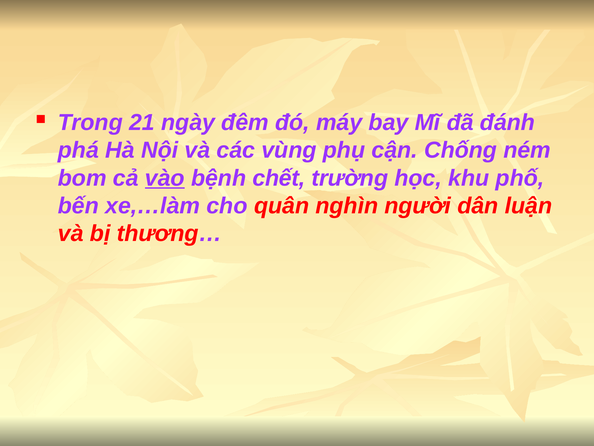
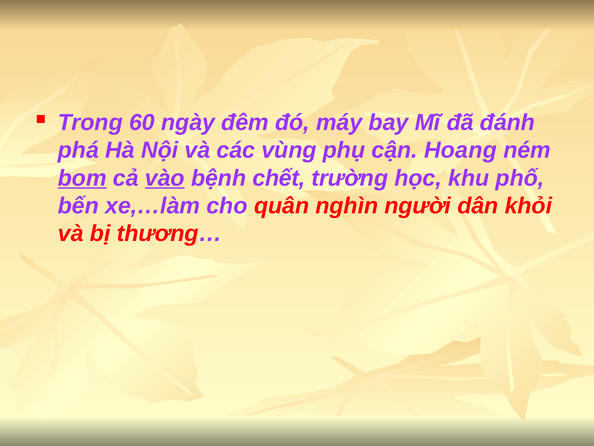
21: 21 -> 60 (142, 122)
Chống: Chống -> Hoang (460, 150)
bom underline: none -> present (82, 178)
luận: luận -> khỏi (528, 206)
